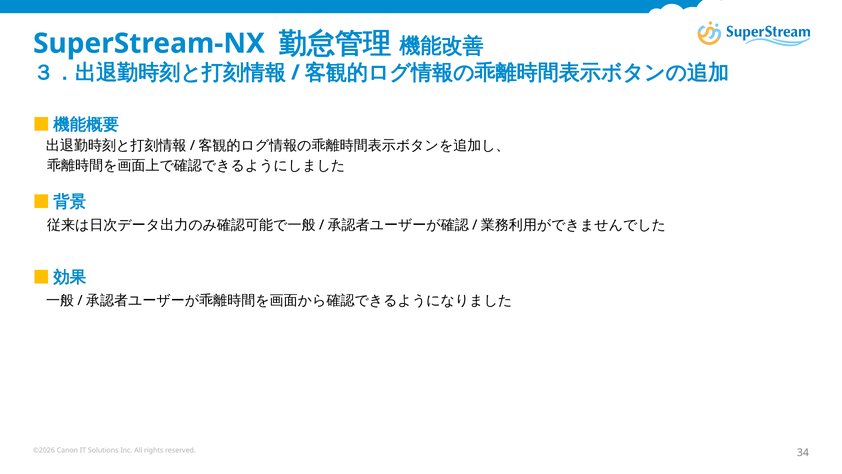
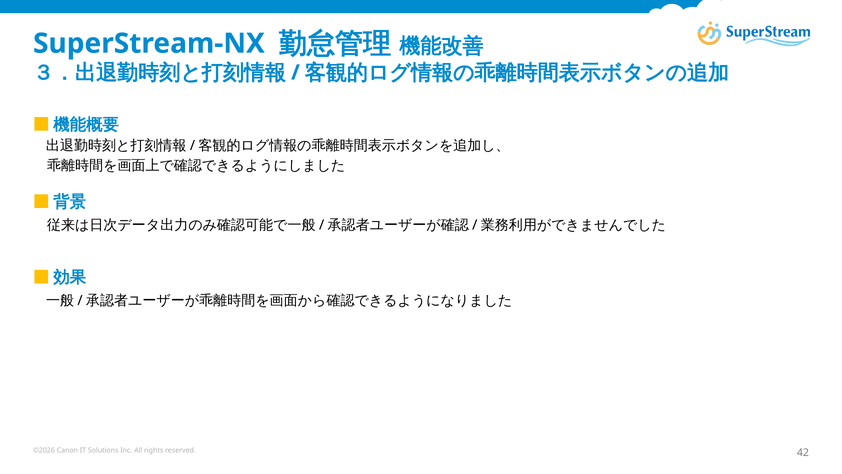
34: 34 -> 42 (803, 453)
